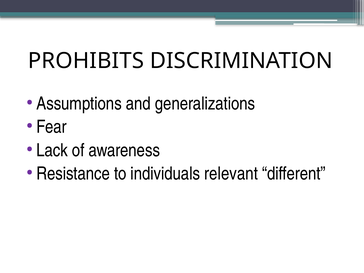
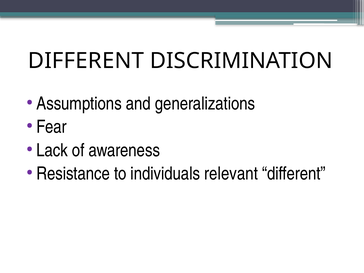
PROHIBITS: PROHIBITS -> DIFFERENT (86, 61)
